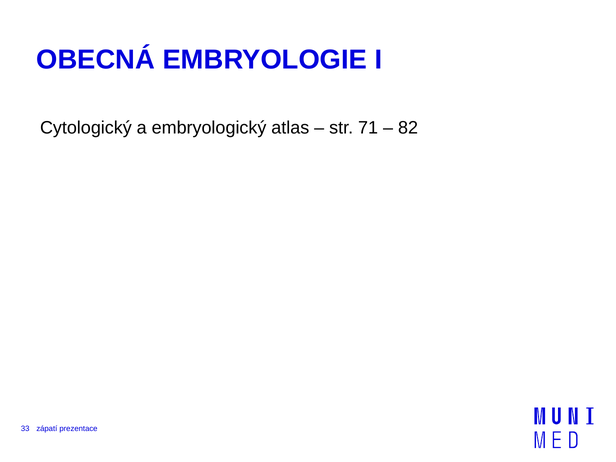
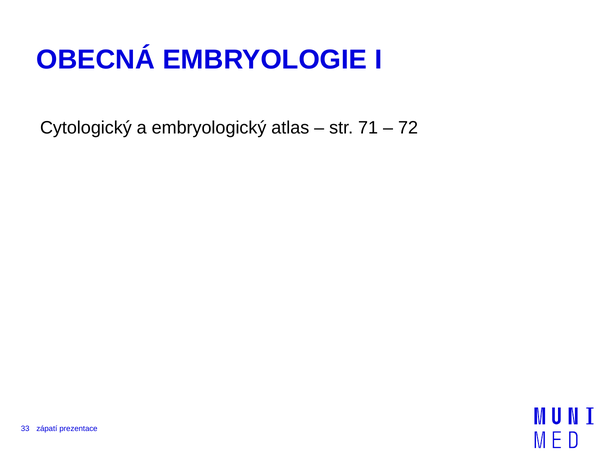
82: 82 -> 72 (408, 128)
